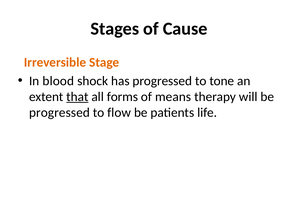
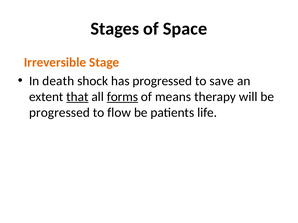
Cause: Cause -> Space (185, 29)
blood: blood -> death (58, 81)
tone: tone -> save (222, 81)
forms underline: none -> present (122, 97)
